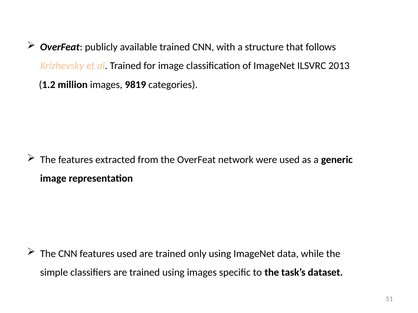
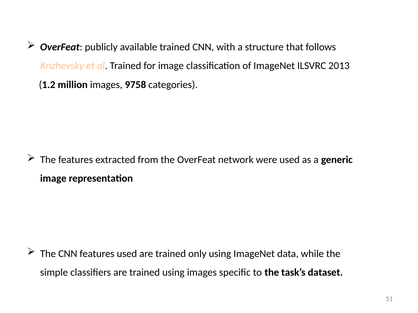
9819: 9819 -> 9758 (135, 85)
